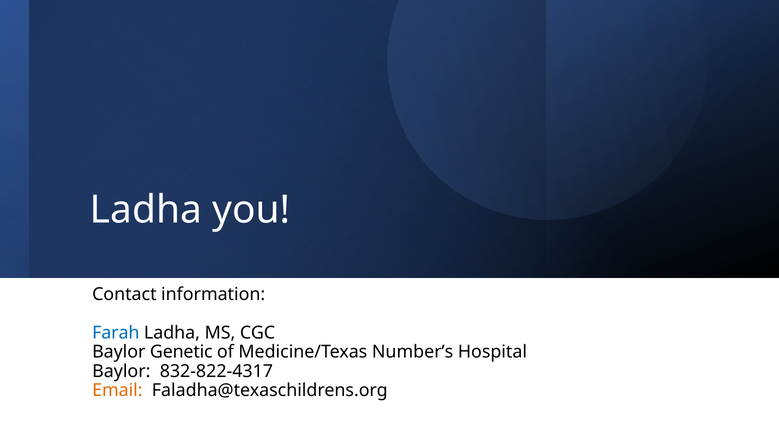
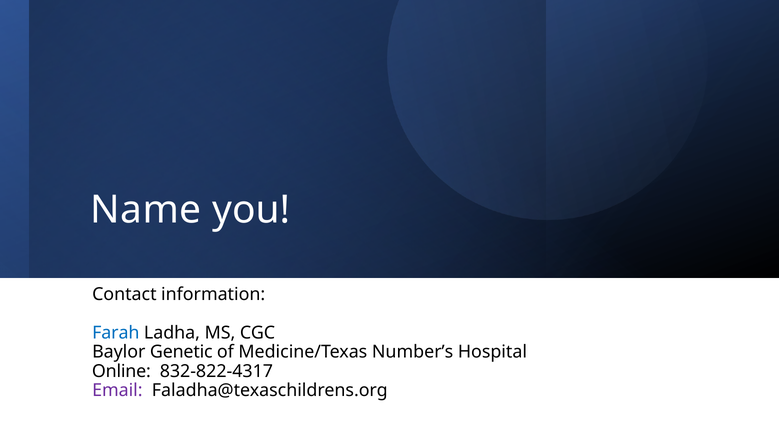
Ladha: Ladha -> Name (146, 210)
Baylor: Baylor -> Online (121, 371)
Email colour: orange -> purple (117, 391)
